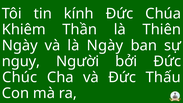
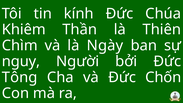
Ngày: Ngày -> Chìm (20, 45)
Chúc: Chúc -> Tông (20, 77)
Thấu: Thấu -> Chốn (163, 77)
